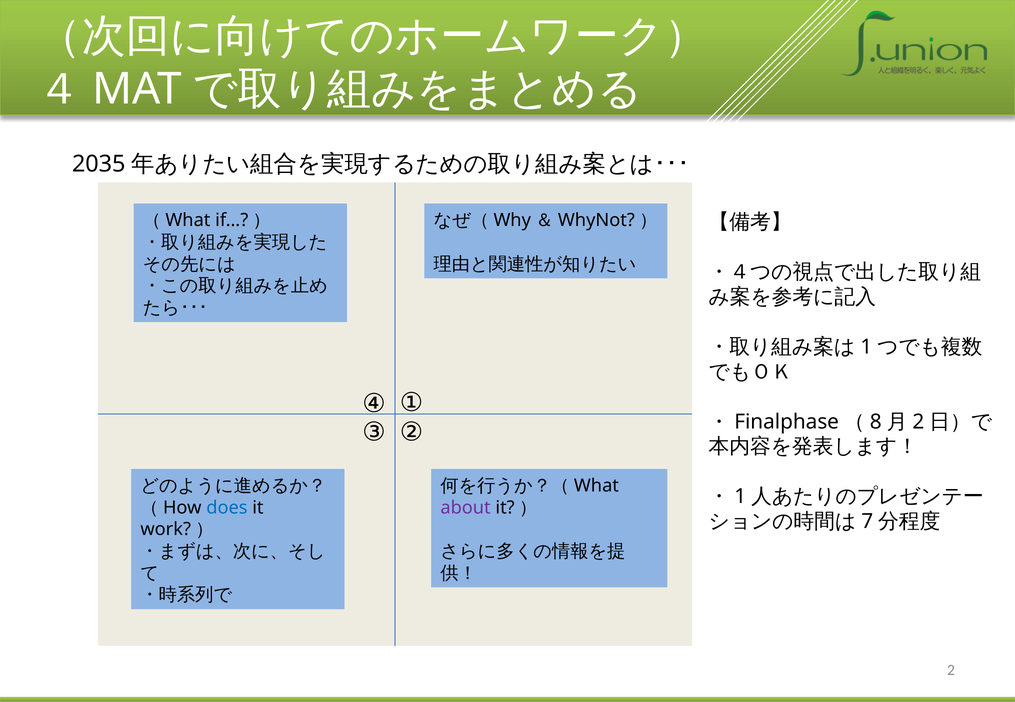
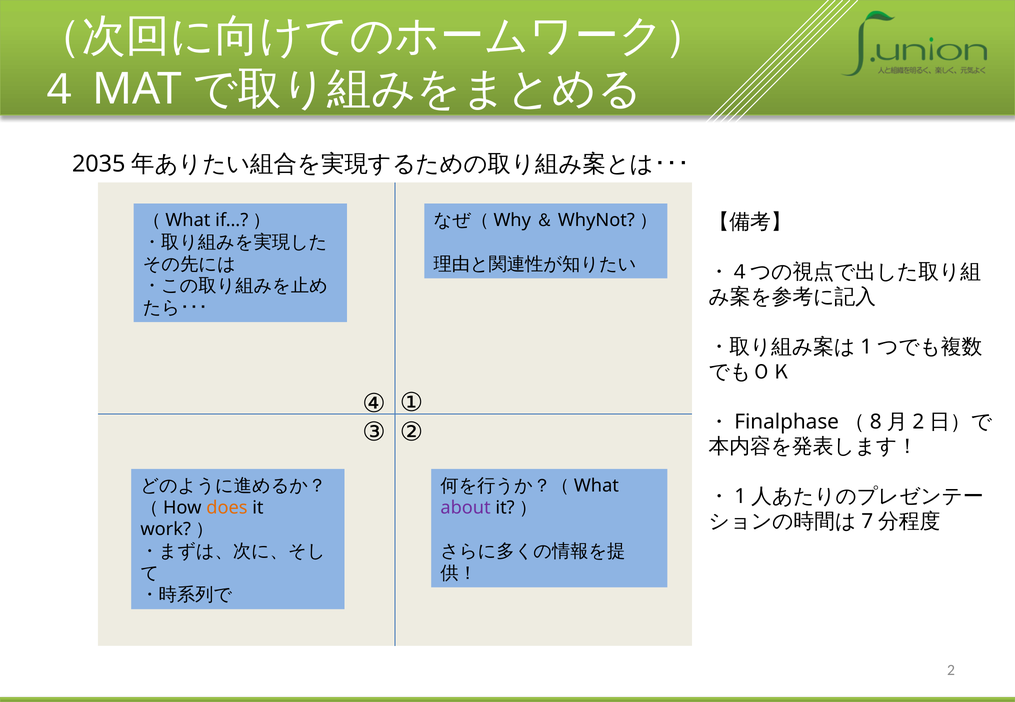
does colour: blue -> orange (227, 508)
